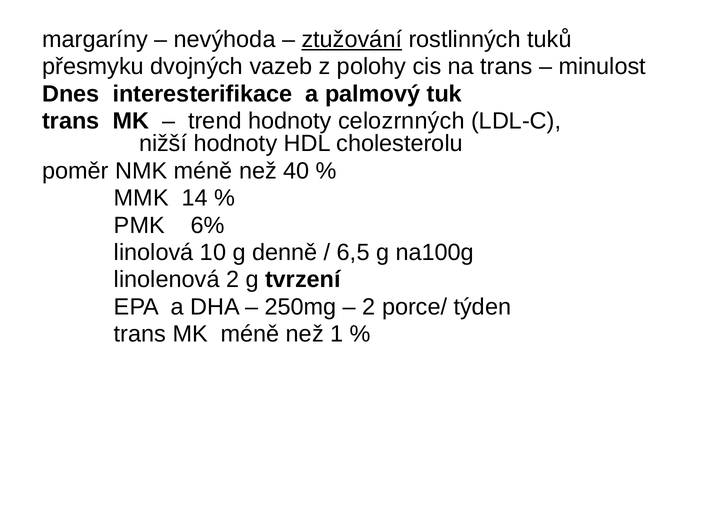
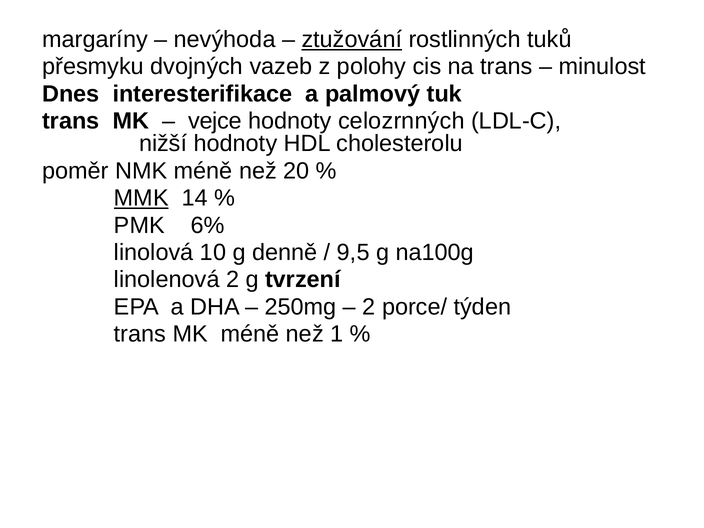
trend: trend -> vejce (215, 121)
40: 40 -> 20 (296, 171)
MMK underline: none -> present (141, 198)
6,5: 6,5 -> 9,5 (353, 253)
